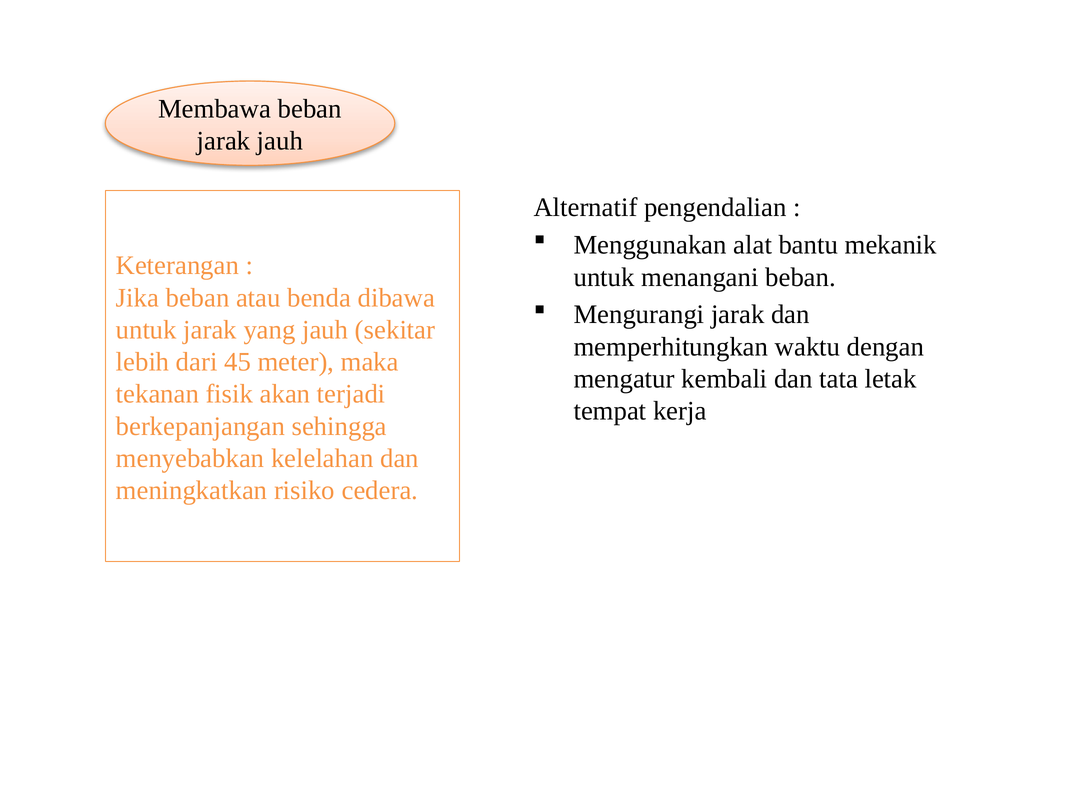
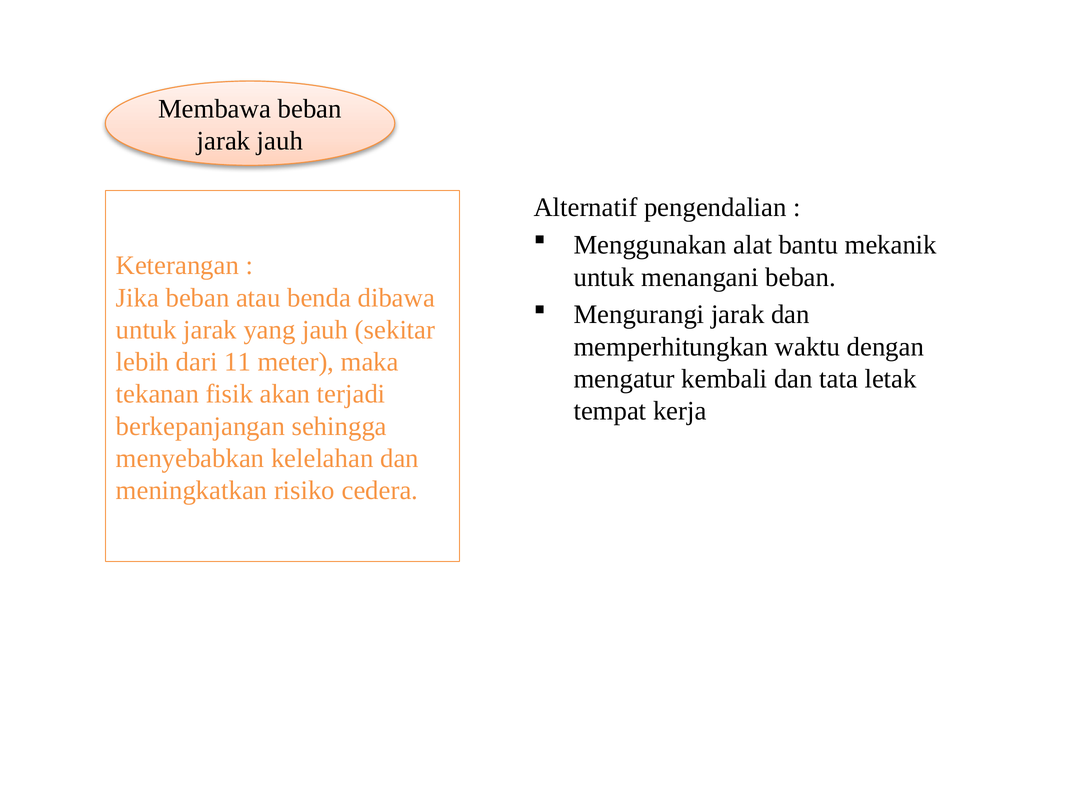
45: 45 -> 11 (238, 362)
